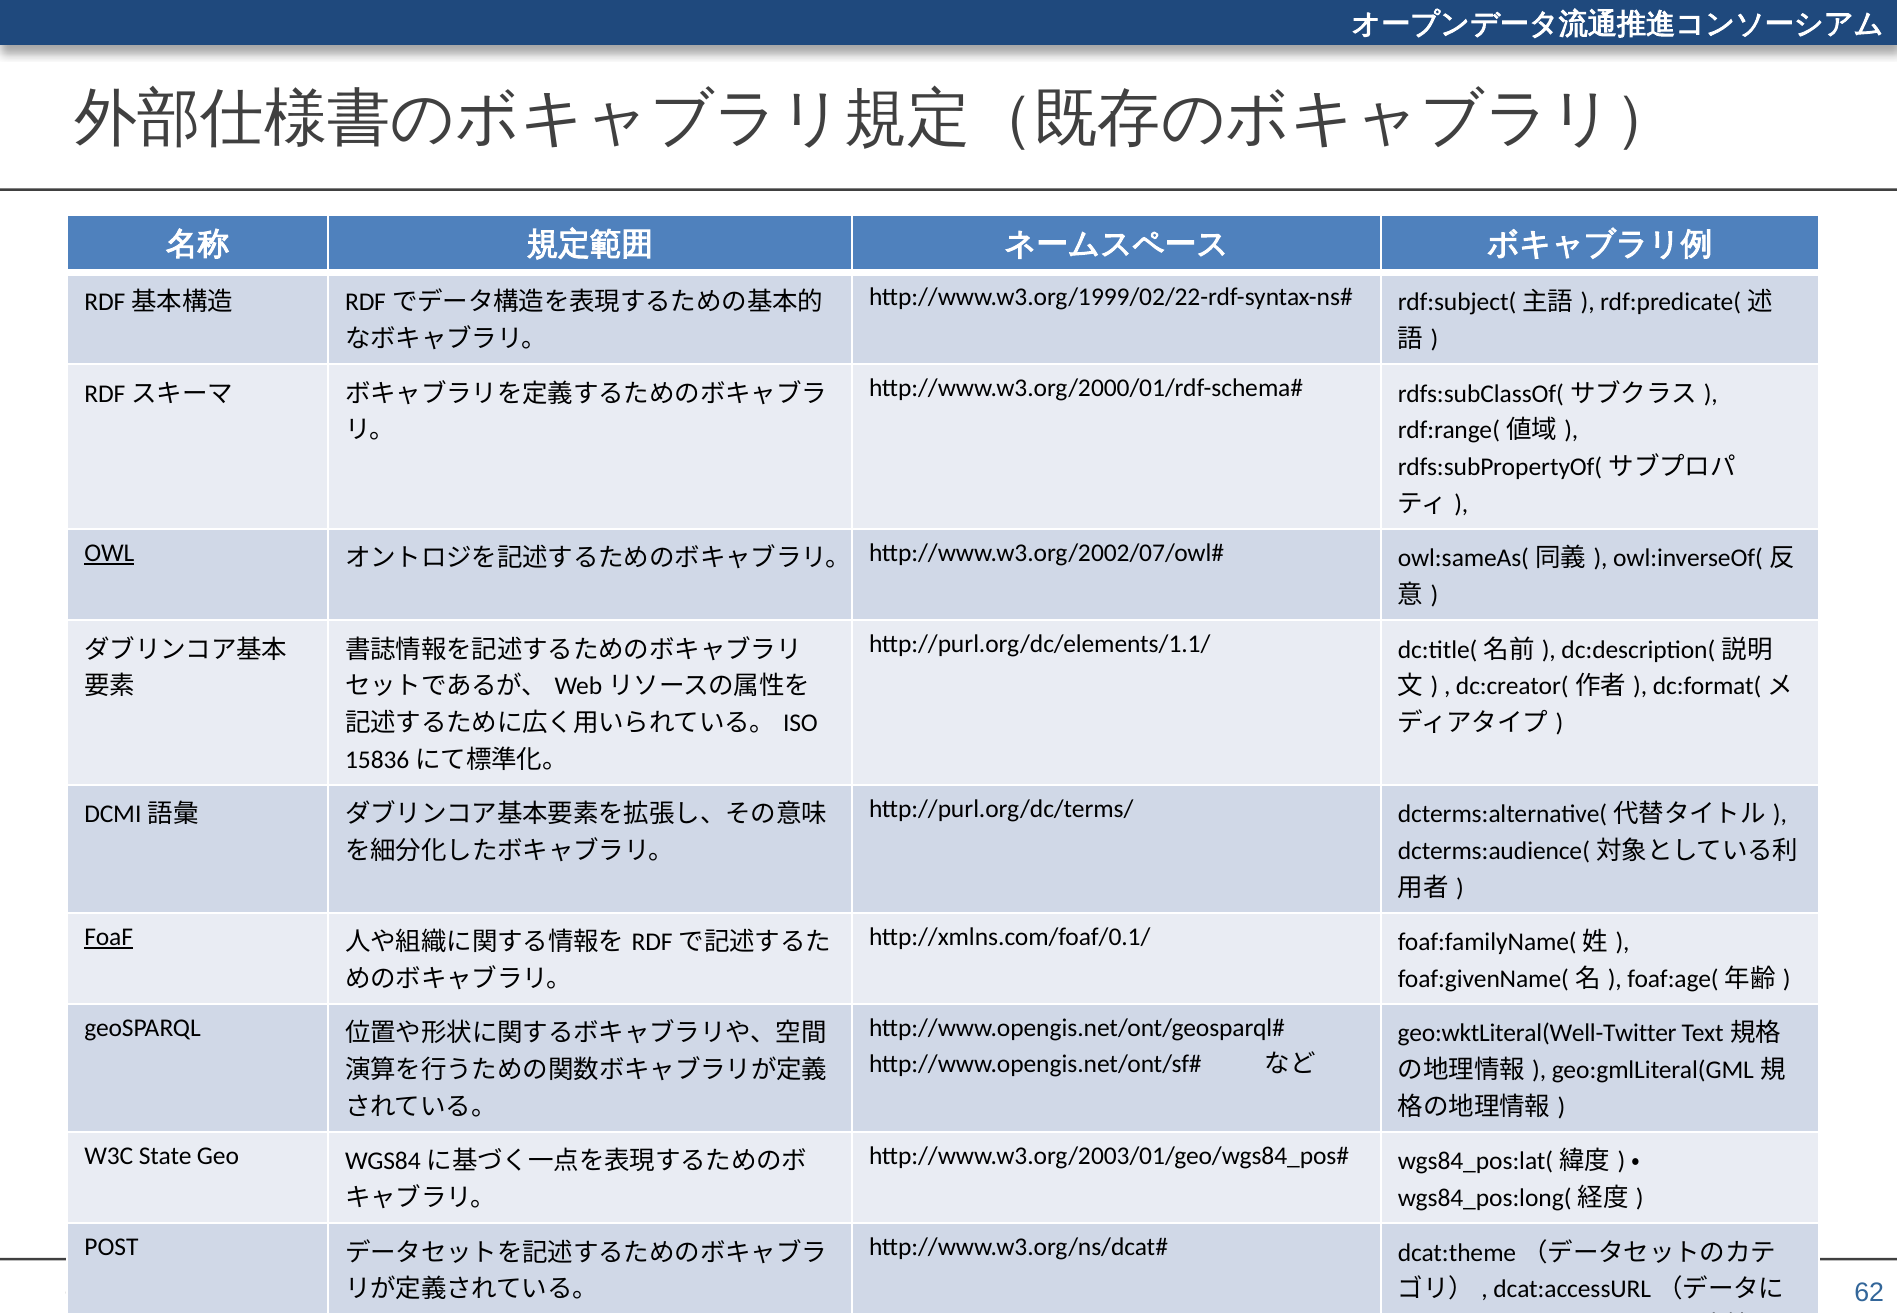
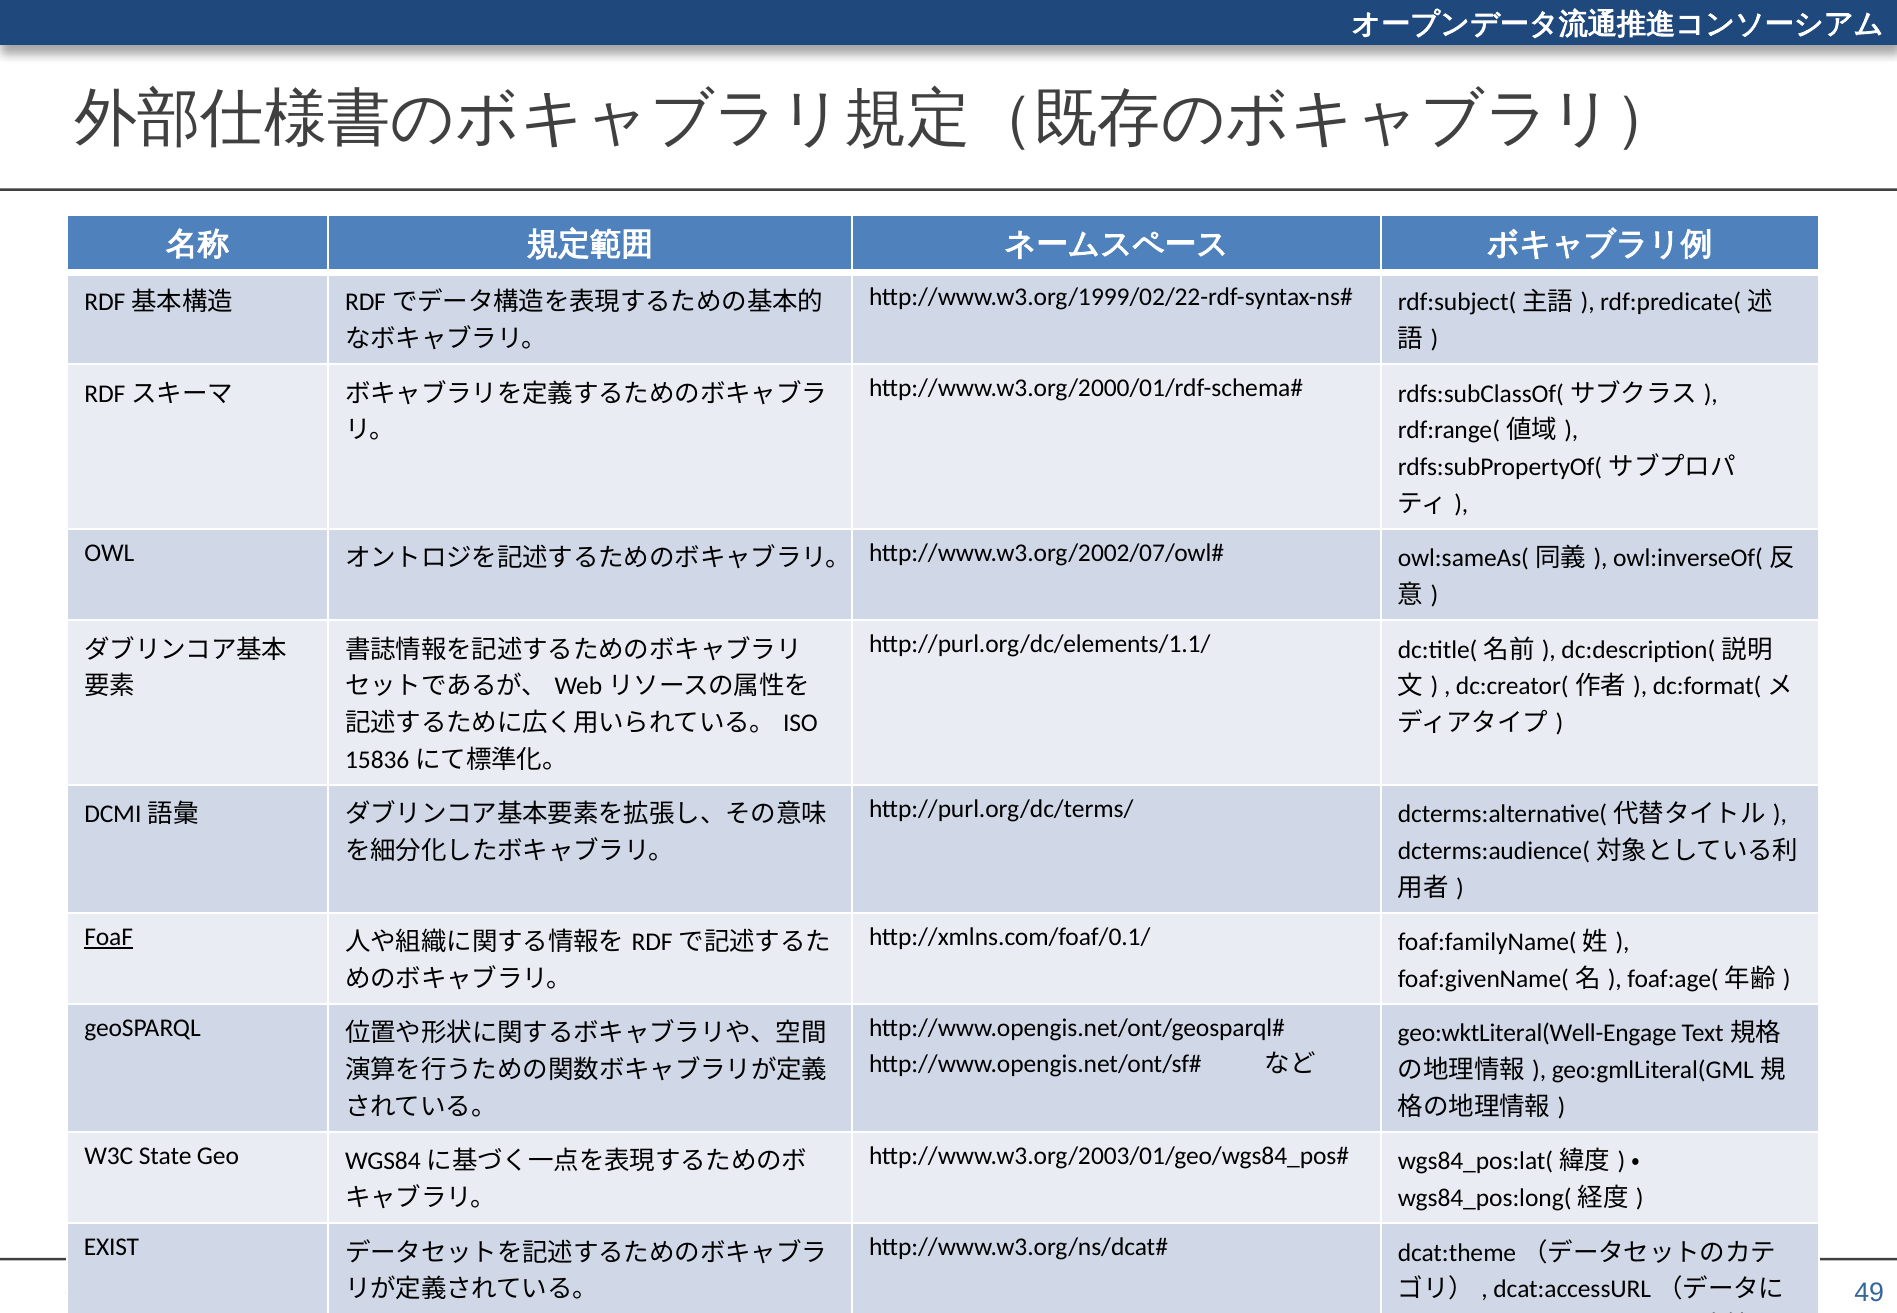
OWL underline: present -> none (109, 553)
geo:wktLiteral(Well-Twitter: geo:wktLiteral(Well-Twitter -> geo:wktLiteral(Well-Engage (1537, 1034)
POST: POST -> EXIST (112, 1248)
62: 62 -> 49 (1869, 1293)
